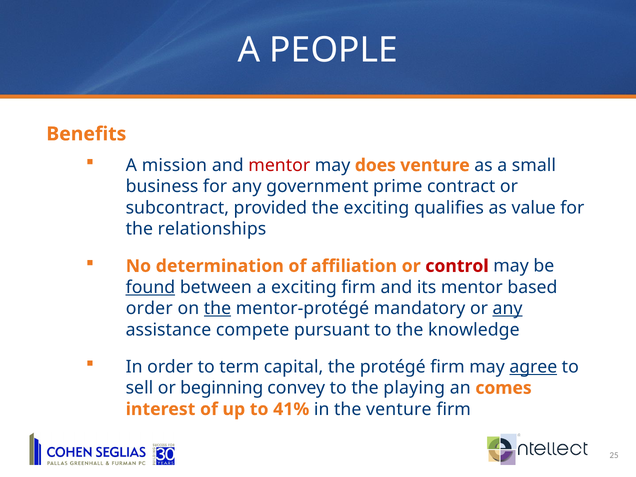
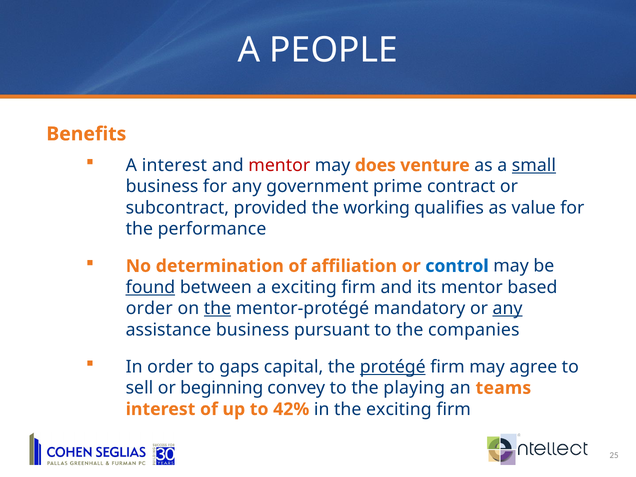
A mission: mission -> interest (174, 165)
small underline: none -> present (534, 165)
the exciting: exciting -> working (377, 208)
relationships: relationships -> performance (212, 229)
control colour: red -> blue (457, 266)
assistance compete: compete -> business (253, 330)
knowledge: knowledge -> companies (474, 330)
term: term -> gaps (239, 367)
protégé underline: none -> present (393, 367)
agree underline: present -> none (533, 367)
comes: comes -> teams (503, 388)
41%: 41% -> 42% (291, 409)
the venture: venture -> exciting (399, 409)
